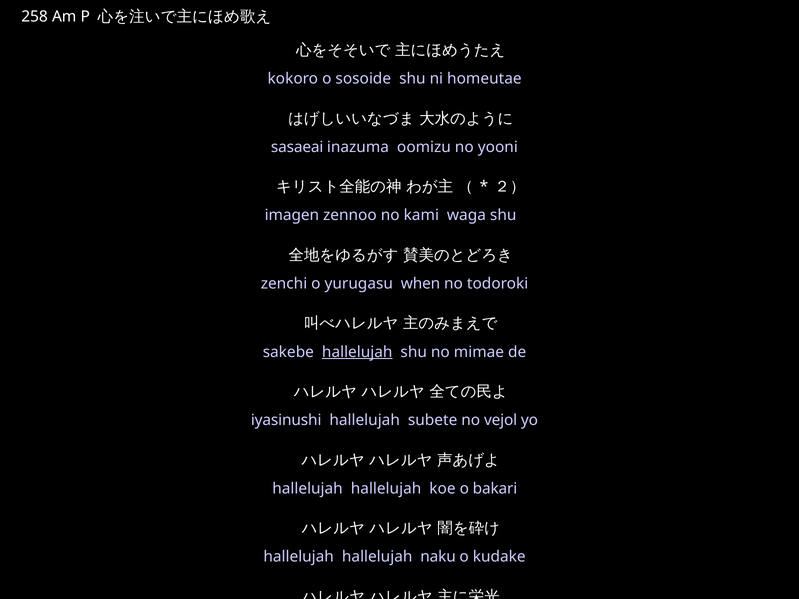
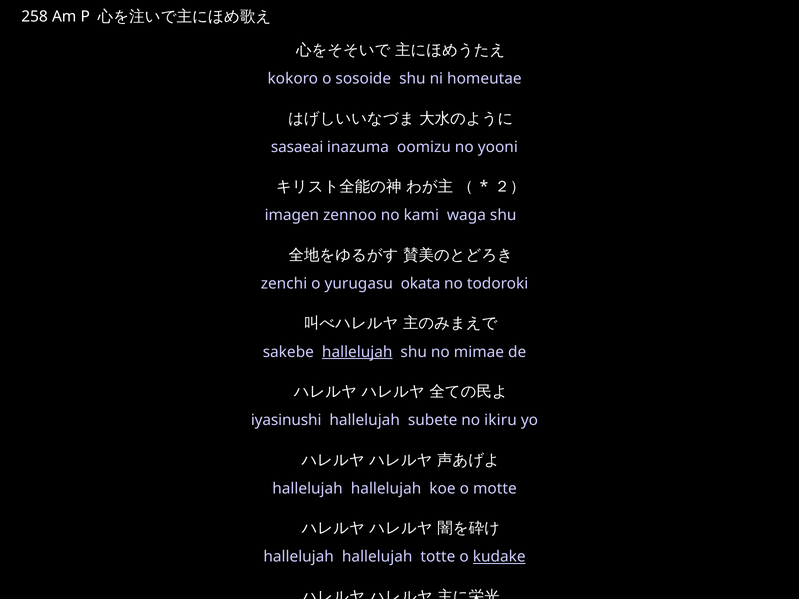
when: when -> okata (421, 284)
vejol: vejol -> ikiru (500, 420)
bakari: bakari -> motte (495, 489)
naku: naku -> totte (438, 557)
kudake underline: none -> present (499, 557)
